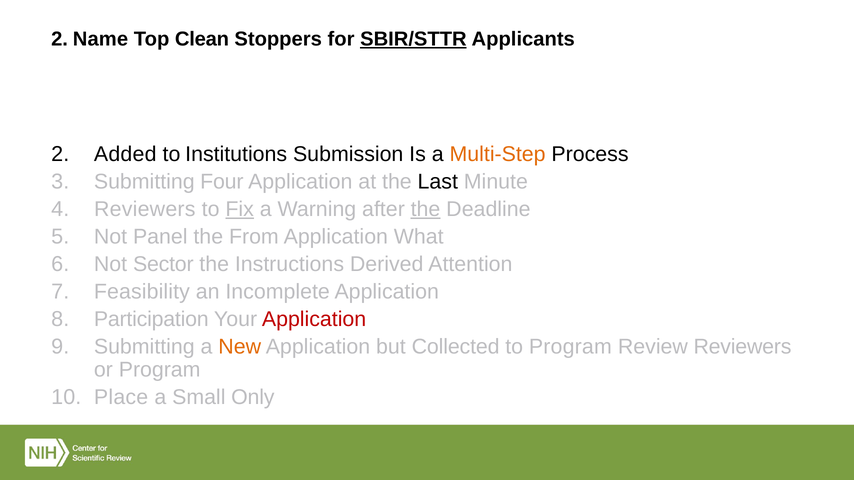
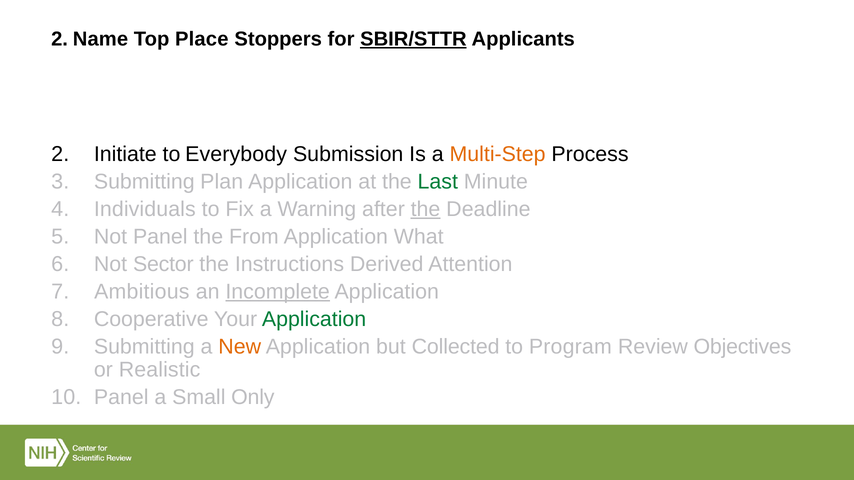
Clean: Clean -> Place (202, 39)
Added: Added -> Initiate (125, 154)
Institutions: Institutions -> Everybody (236, 154)
Four: Four -> Plan (222, 182)
Last colour: black -> green (438, 182)
Reviewers: Reviewers -> Individuals (145, 209)
Fix underline: present -> none (240, 209)
Feasibility: Feasibility -> Ambitious (142, 292)
Incomplete underline: none -> present (278, 292)
Participation: Participation -> Cooperative (151, 319)
Application colour: red -> green (314, 319)
Review Reviewers: Reviewers -> Objectives (742, 347)
or Program: Program -> Realistic (160, 370)
Place: Place -> Panel (121, 397)
